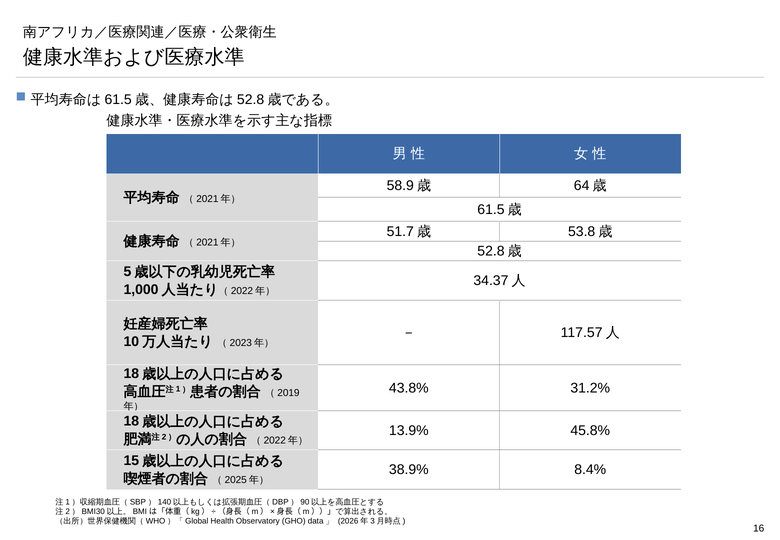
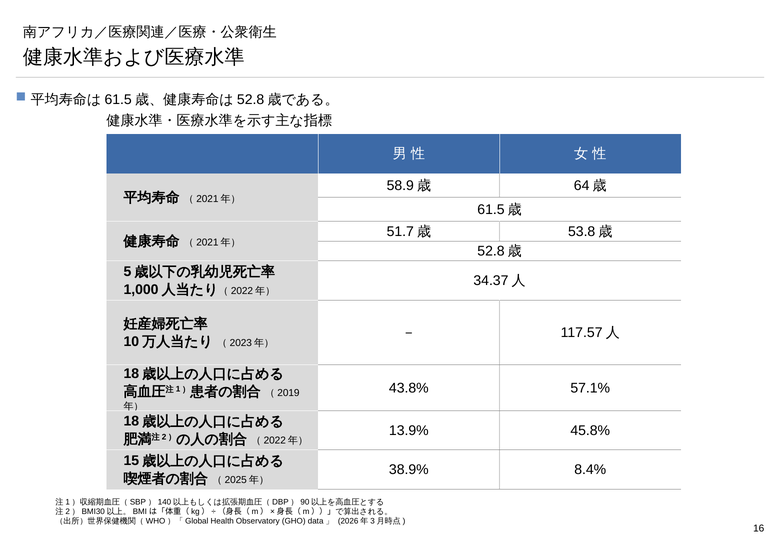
31.2%: 31.2% -> 57.1% (590, 388)
